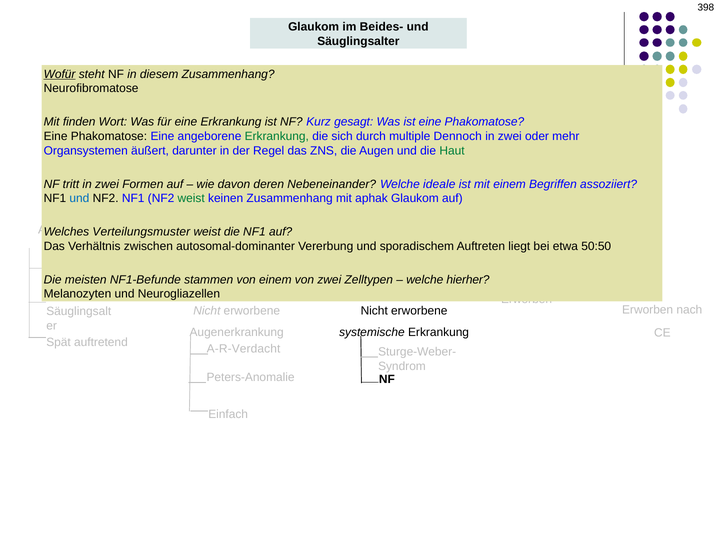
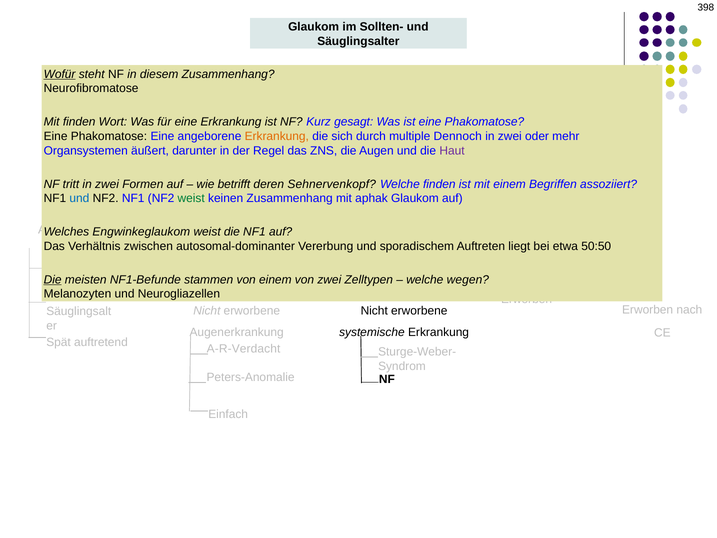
Beides-: Beides- -> Sollten- (382, 27)
Erkrankung colour: green -> orange (277, 136)
Haut colour: green -> purple (452, 151)
davon: davon -> betrifft (234, 184)
Nebeneinander: Nebeneinander -> Sehnervenkopf (332, 184)
Welche ideale: ideale -> finden (439, 184)
Verteilungsmuster: Verteilungsmuster -> Engwinkeglaukom (141, 232)
Die underline: none -> present (53, 280)
hierher: hierher -> wegen (468, 280)
